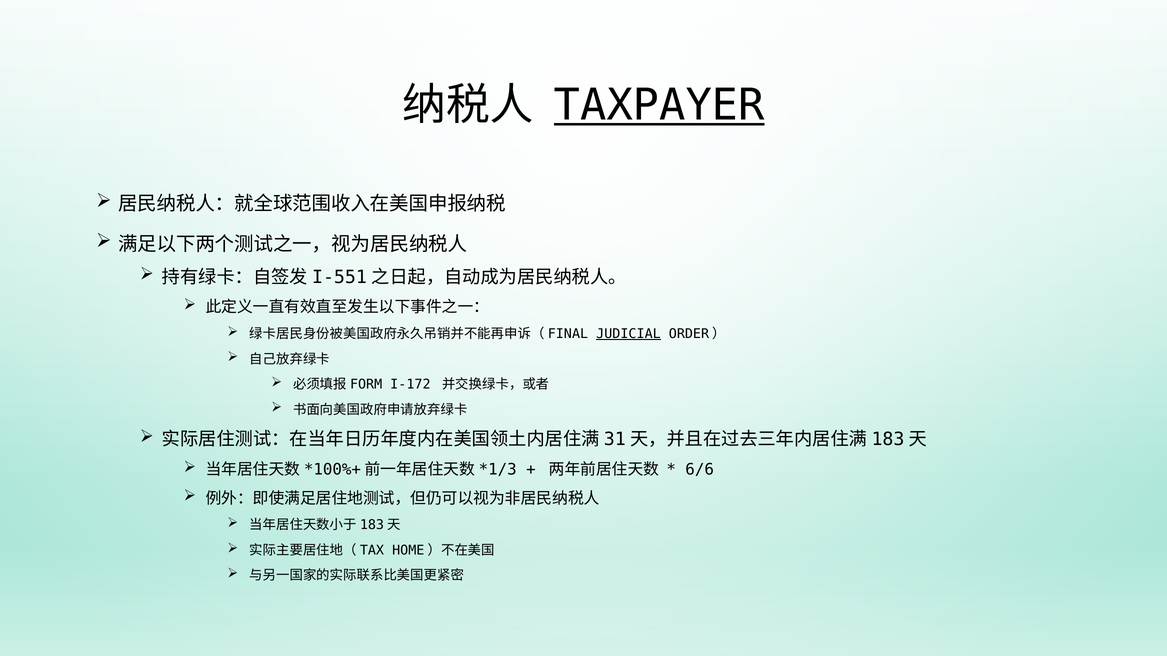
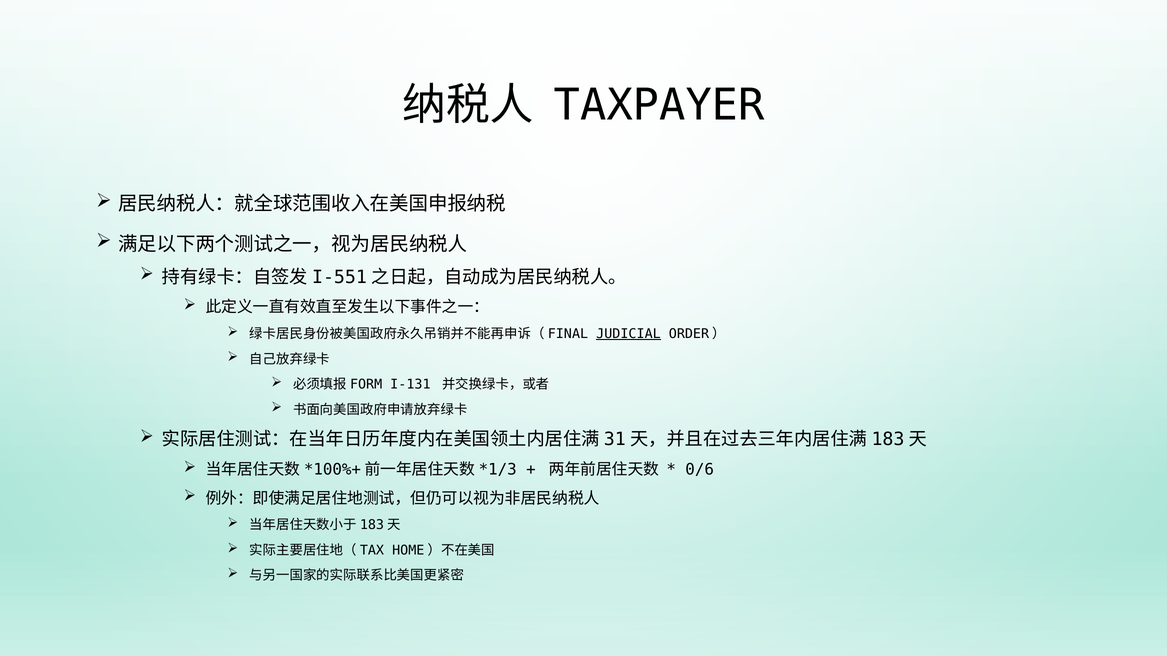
TAXPAYER underline: present -> none (659, 105)
I-172: I-172 -> I-131 (410, 385)
6/6: 6/6 -> 0/6 (700, 470)
